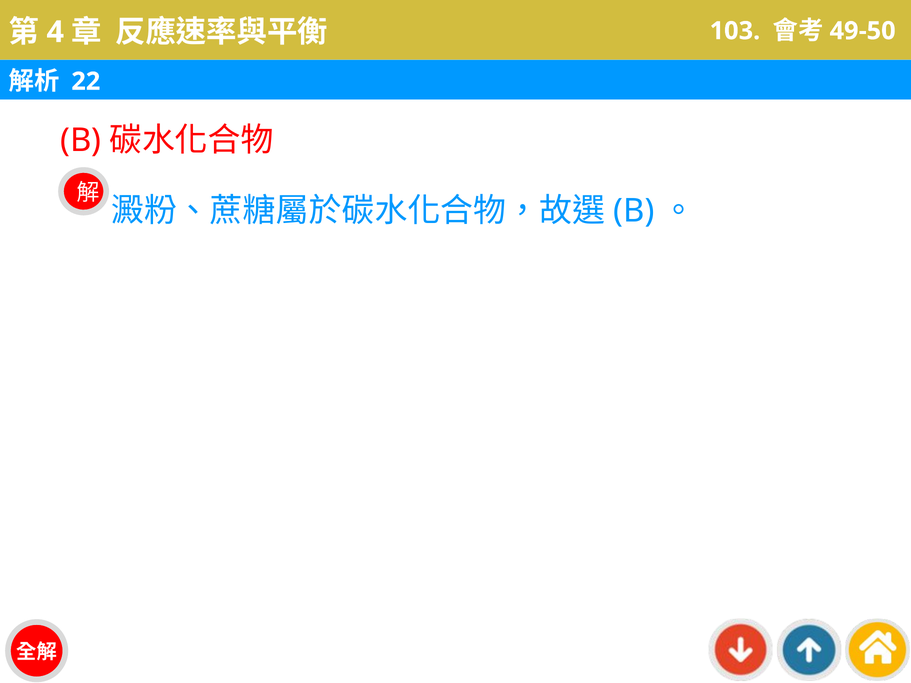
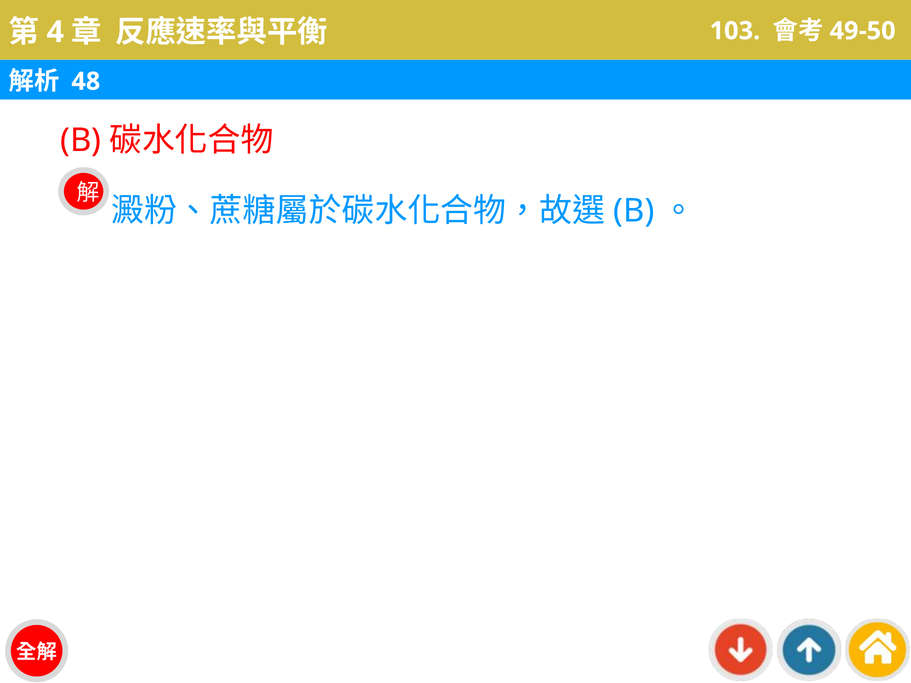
22: 22 -> 48 (86, 81)
